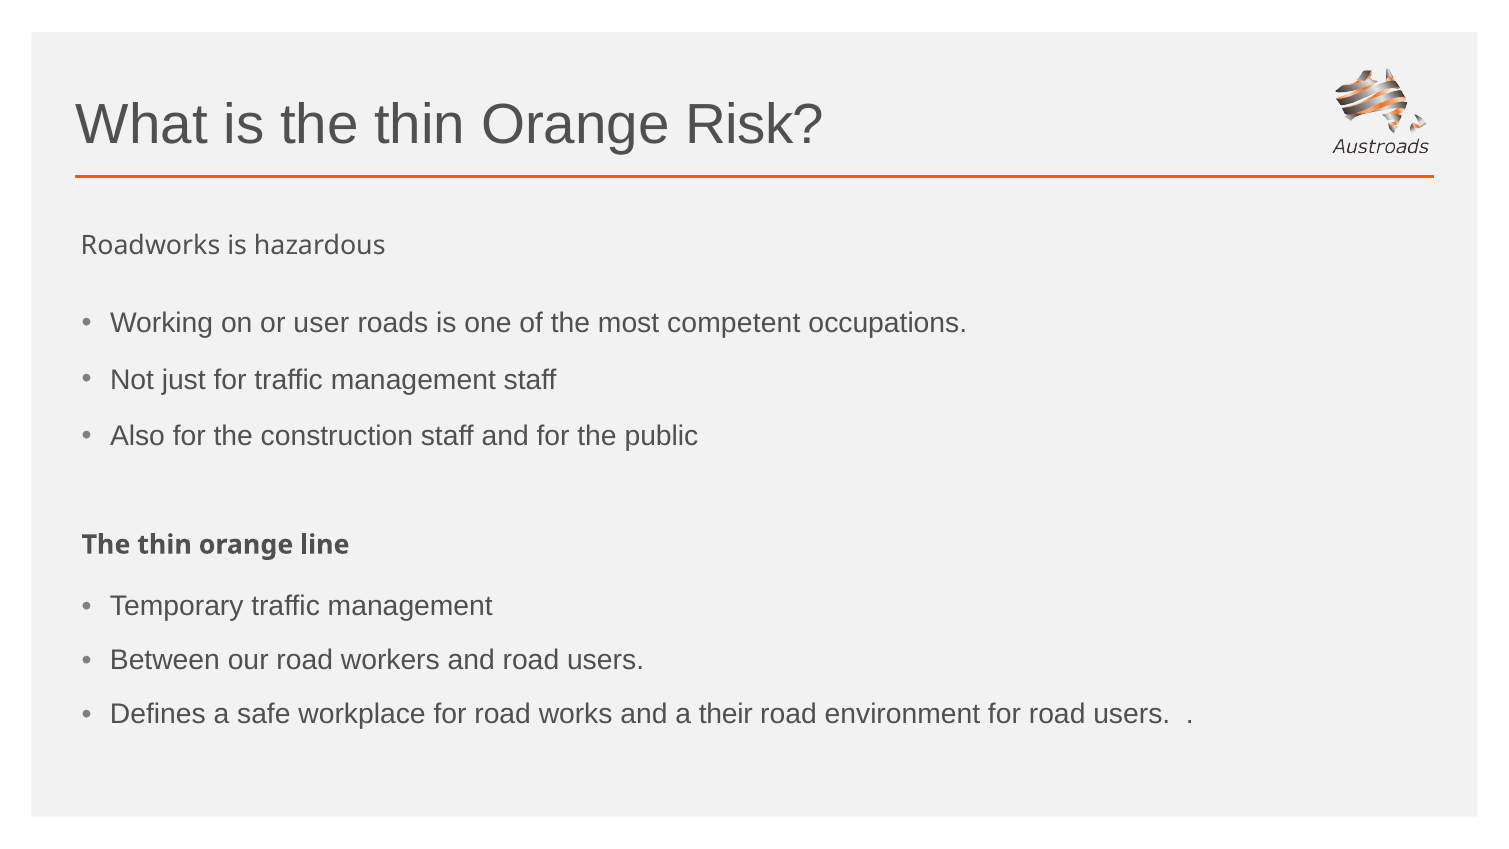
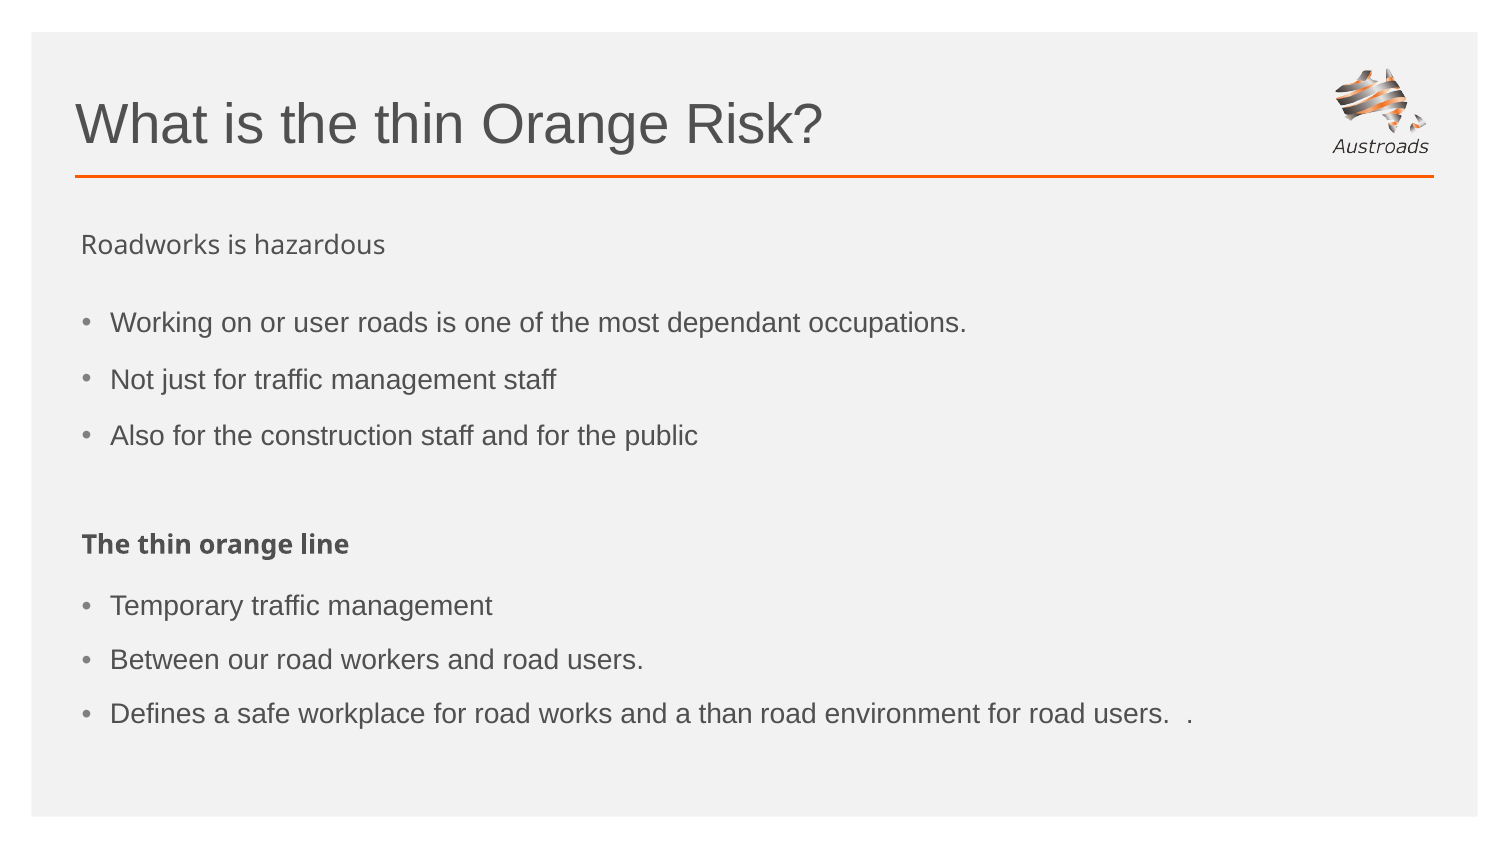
competent: competent -> dependant (734, 324)
their: their -> than (726, 714)
